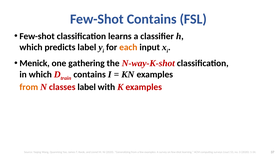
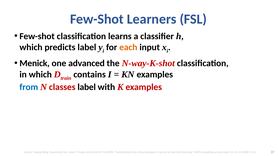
Few-Shot Contains: Contains -> Learners (152, 19)
gathering: gathering -> advanced (87, 63)
from colour: orange -> blue (29, 87)
